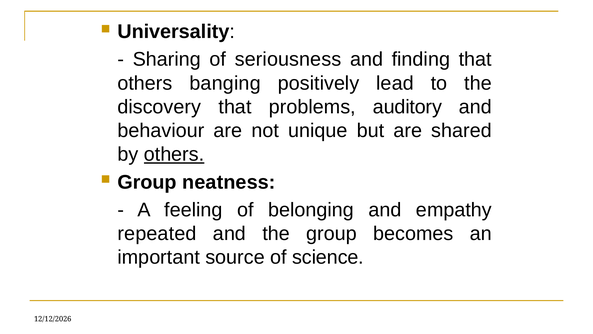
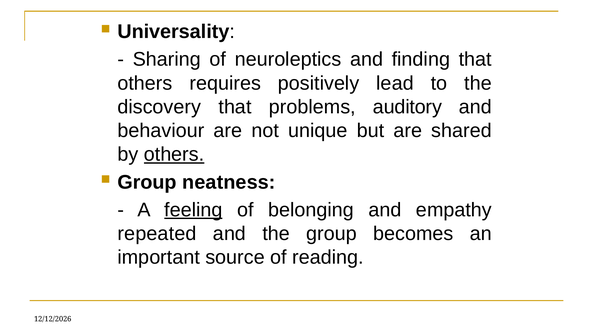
seriousness: seriousness -> neuroleptics (288, 59)
banging: banging -> requires (225, 83)
feeling underline: none -> present (193, 210)
science: science -> reading (328, 257)
